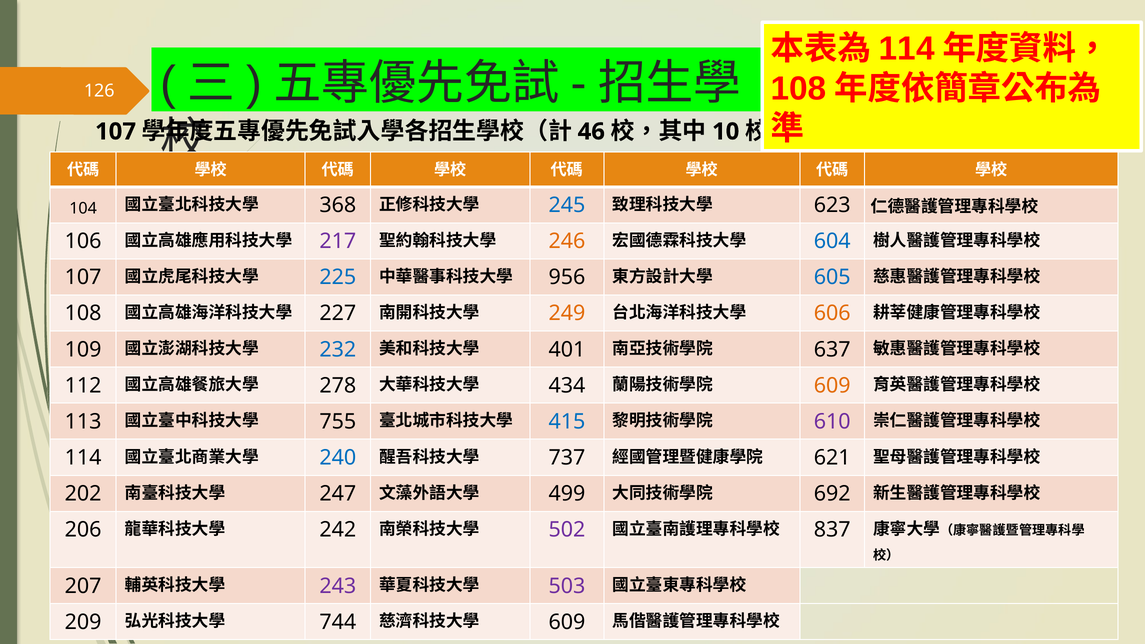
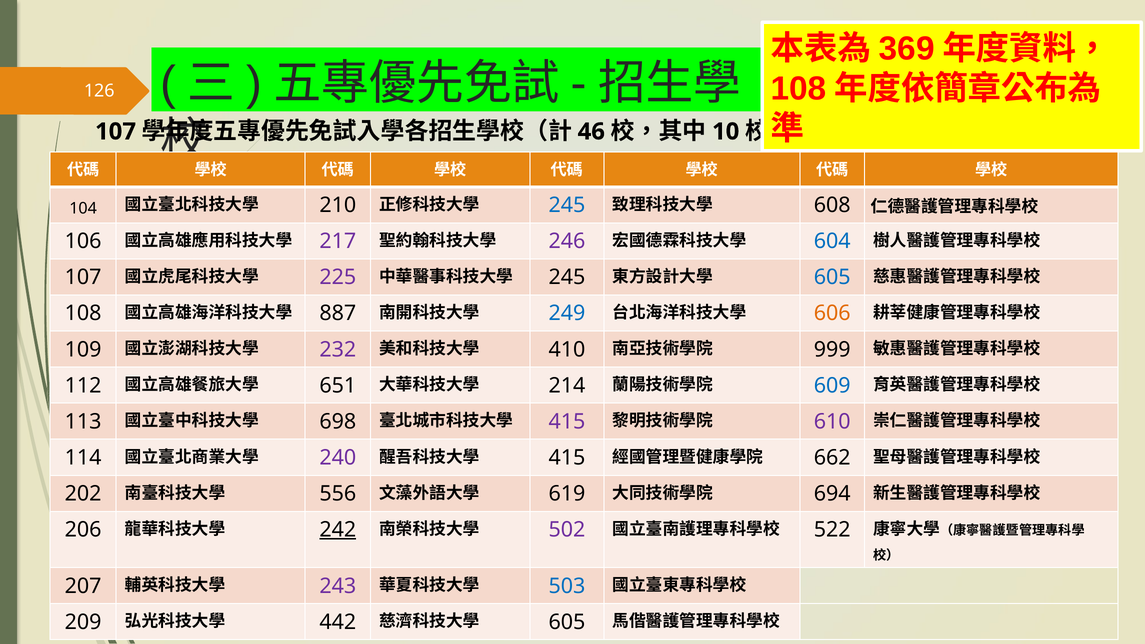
114: 114 -> 369 (907, 49)
368: 368 -> 210 (338, 205)
623: 623 -> 608 (832, 205)
246 colour: orange -> purple (567, 241)
225 colour: blue -> purple (338, 277)
956: 956 -> 245 (567, 277)
227: 227 -> 887 (338, 313)
249 colour: orange -> blue (567, 313)
232 colour: blue -> purple (338, 349)
401: 401 -> 410 (567, 349)
637: 637 -> 999 (832, 349)
278: 278 -> 651 (338, 386)
434: 434 -> 214 (567, 386)
609 colour: orange -> blue (832, 386)
755: 755 -> 698 (338, 422)
415 colour: blue -> purple (567, 422)
240 colour: blue -> purple (338, 458)
737: 737 -> 415 (567, 458)
621: 621 -> 662 (832, 458)
247: 247 -> 556 (338, 494)
499: 499 -> 619 (567, 494)
692: 692 -> 694 (832, 494)
242 underline: none -> present (338, 530)
837: 837 -> 522 (832, 530)
503 colour: purple -> blue (567, 586)
744: 744 -> 442 (338, 622)
609: 609 -> 605 (567, 622)
